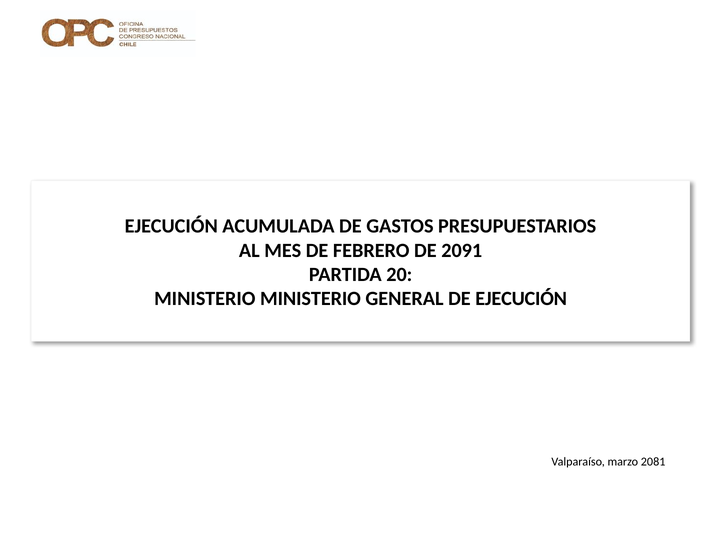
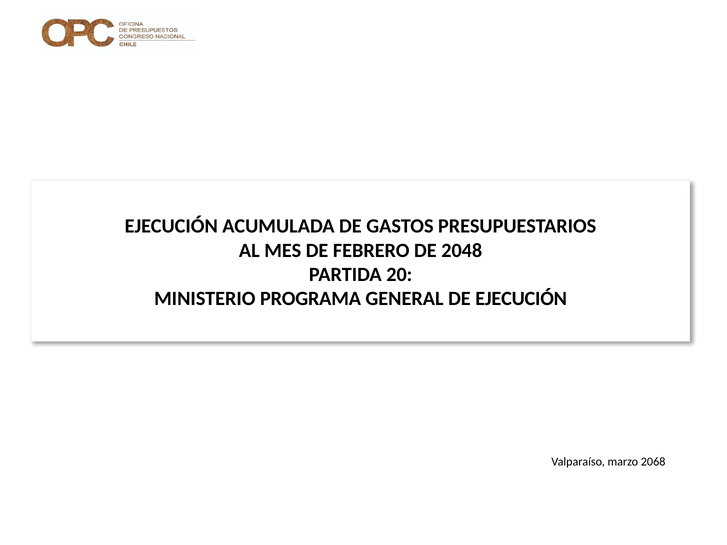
2091: 2091 -> 2048 (462, 250)
MINISTERIO MINISTERIO: MINISTERIO -> PROGRAMA (311, 299)
2081: 2081 -> 2068 (653, 462)
